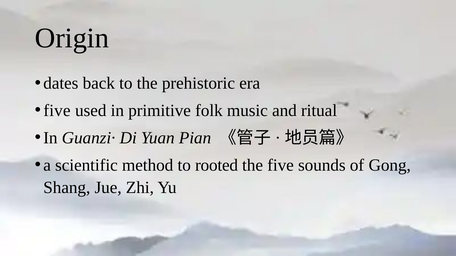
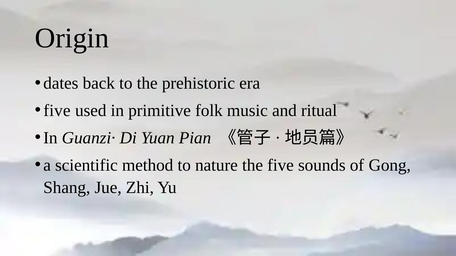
rooted: rooted -> nature (216, 165)
